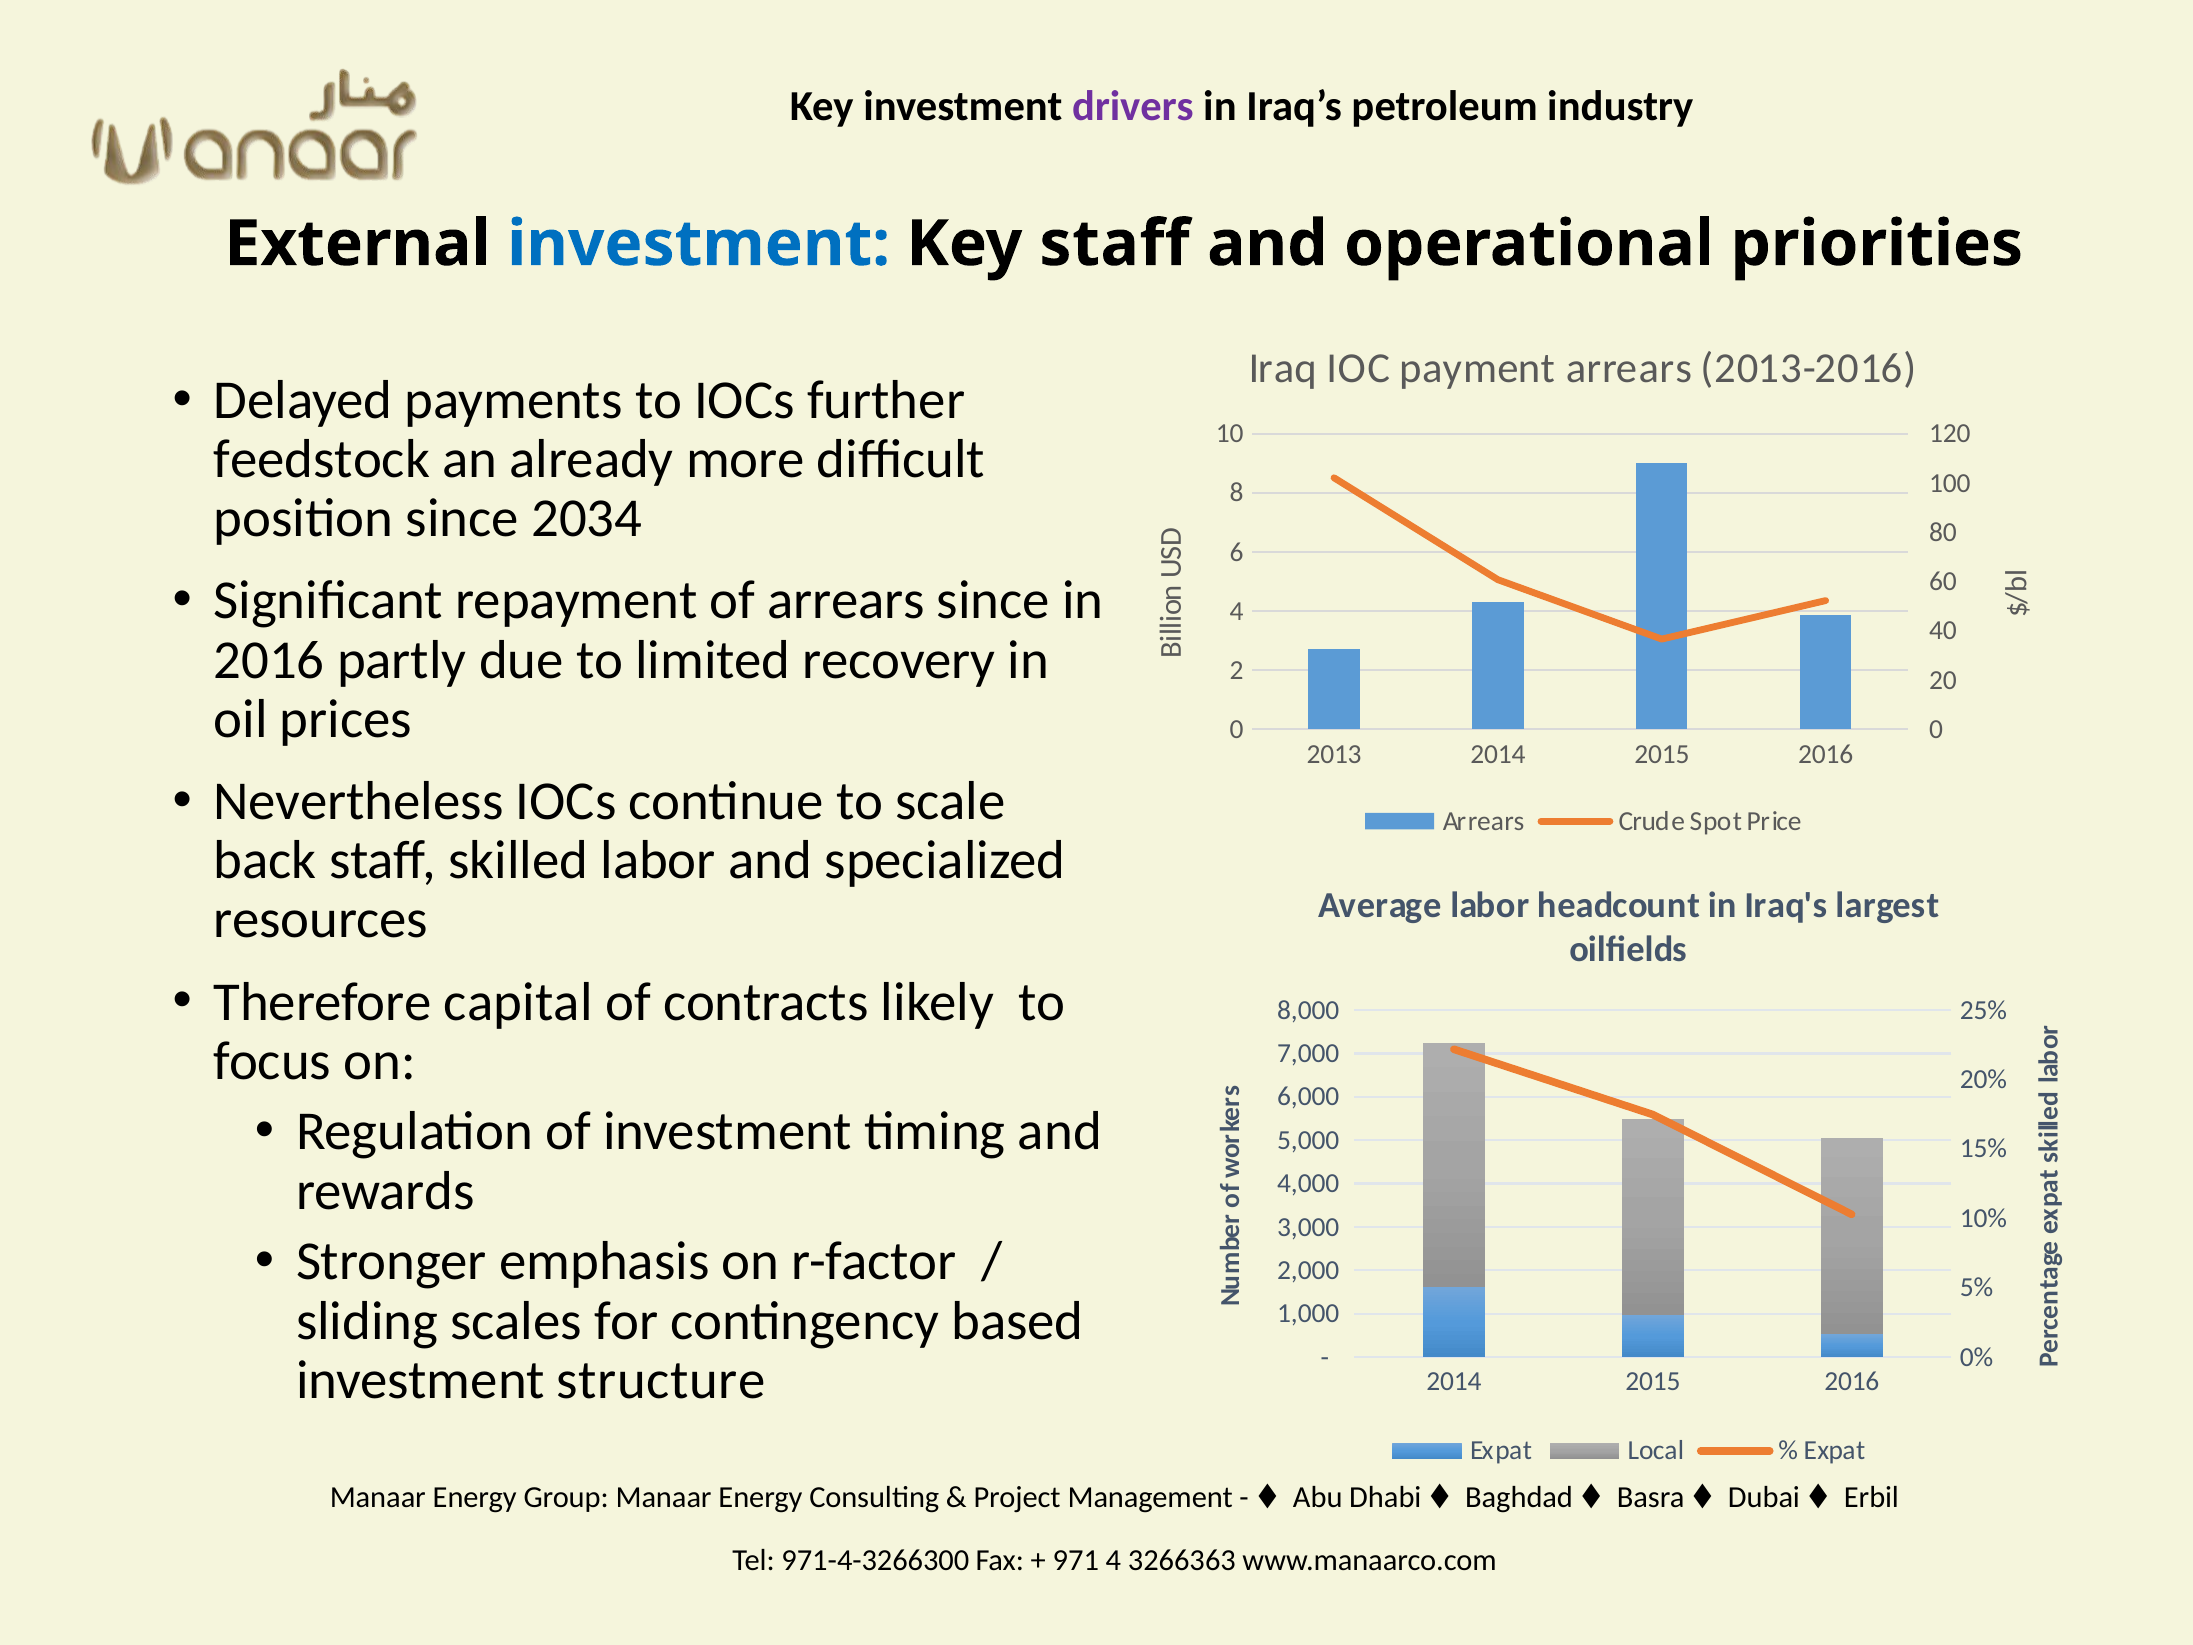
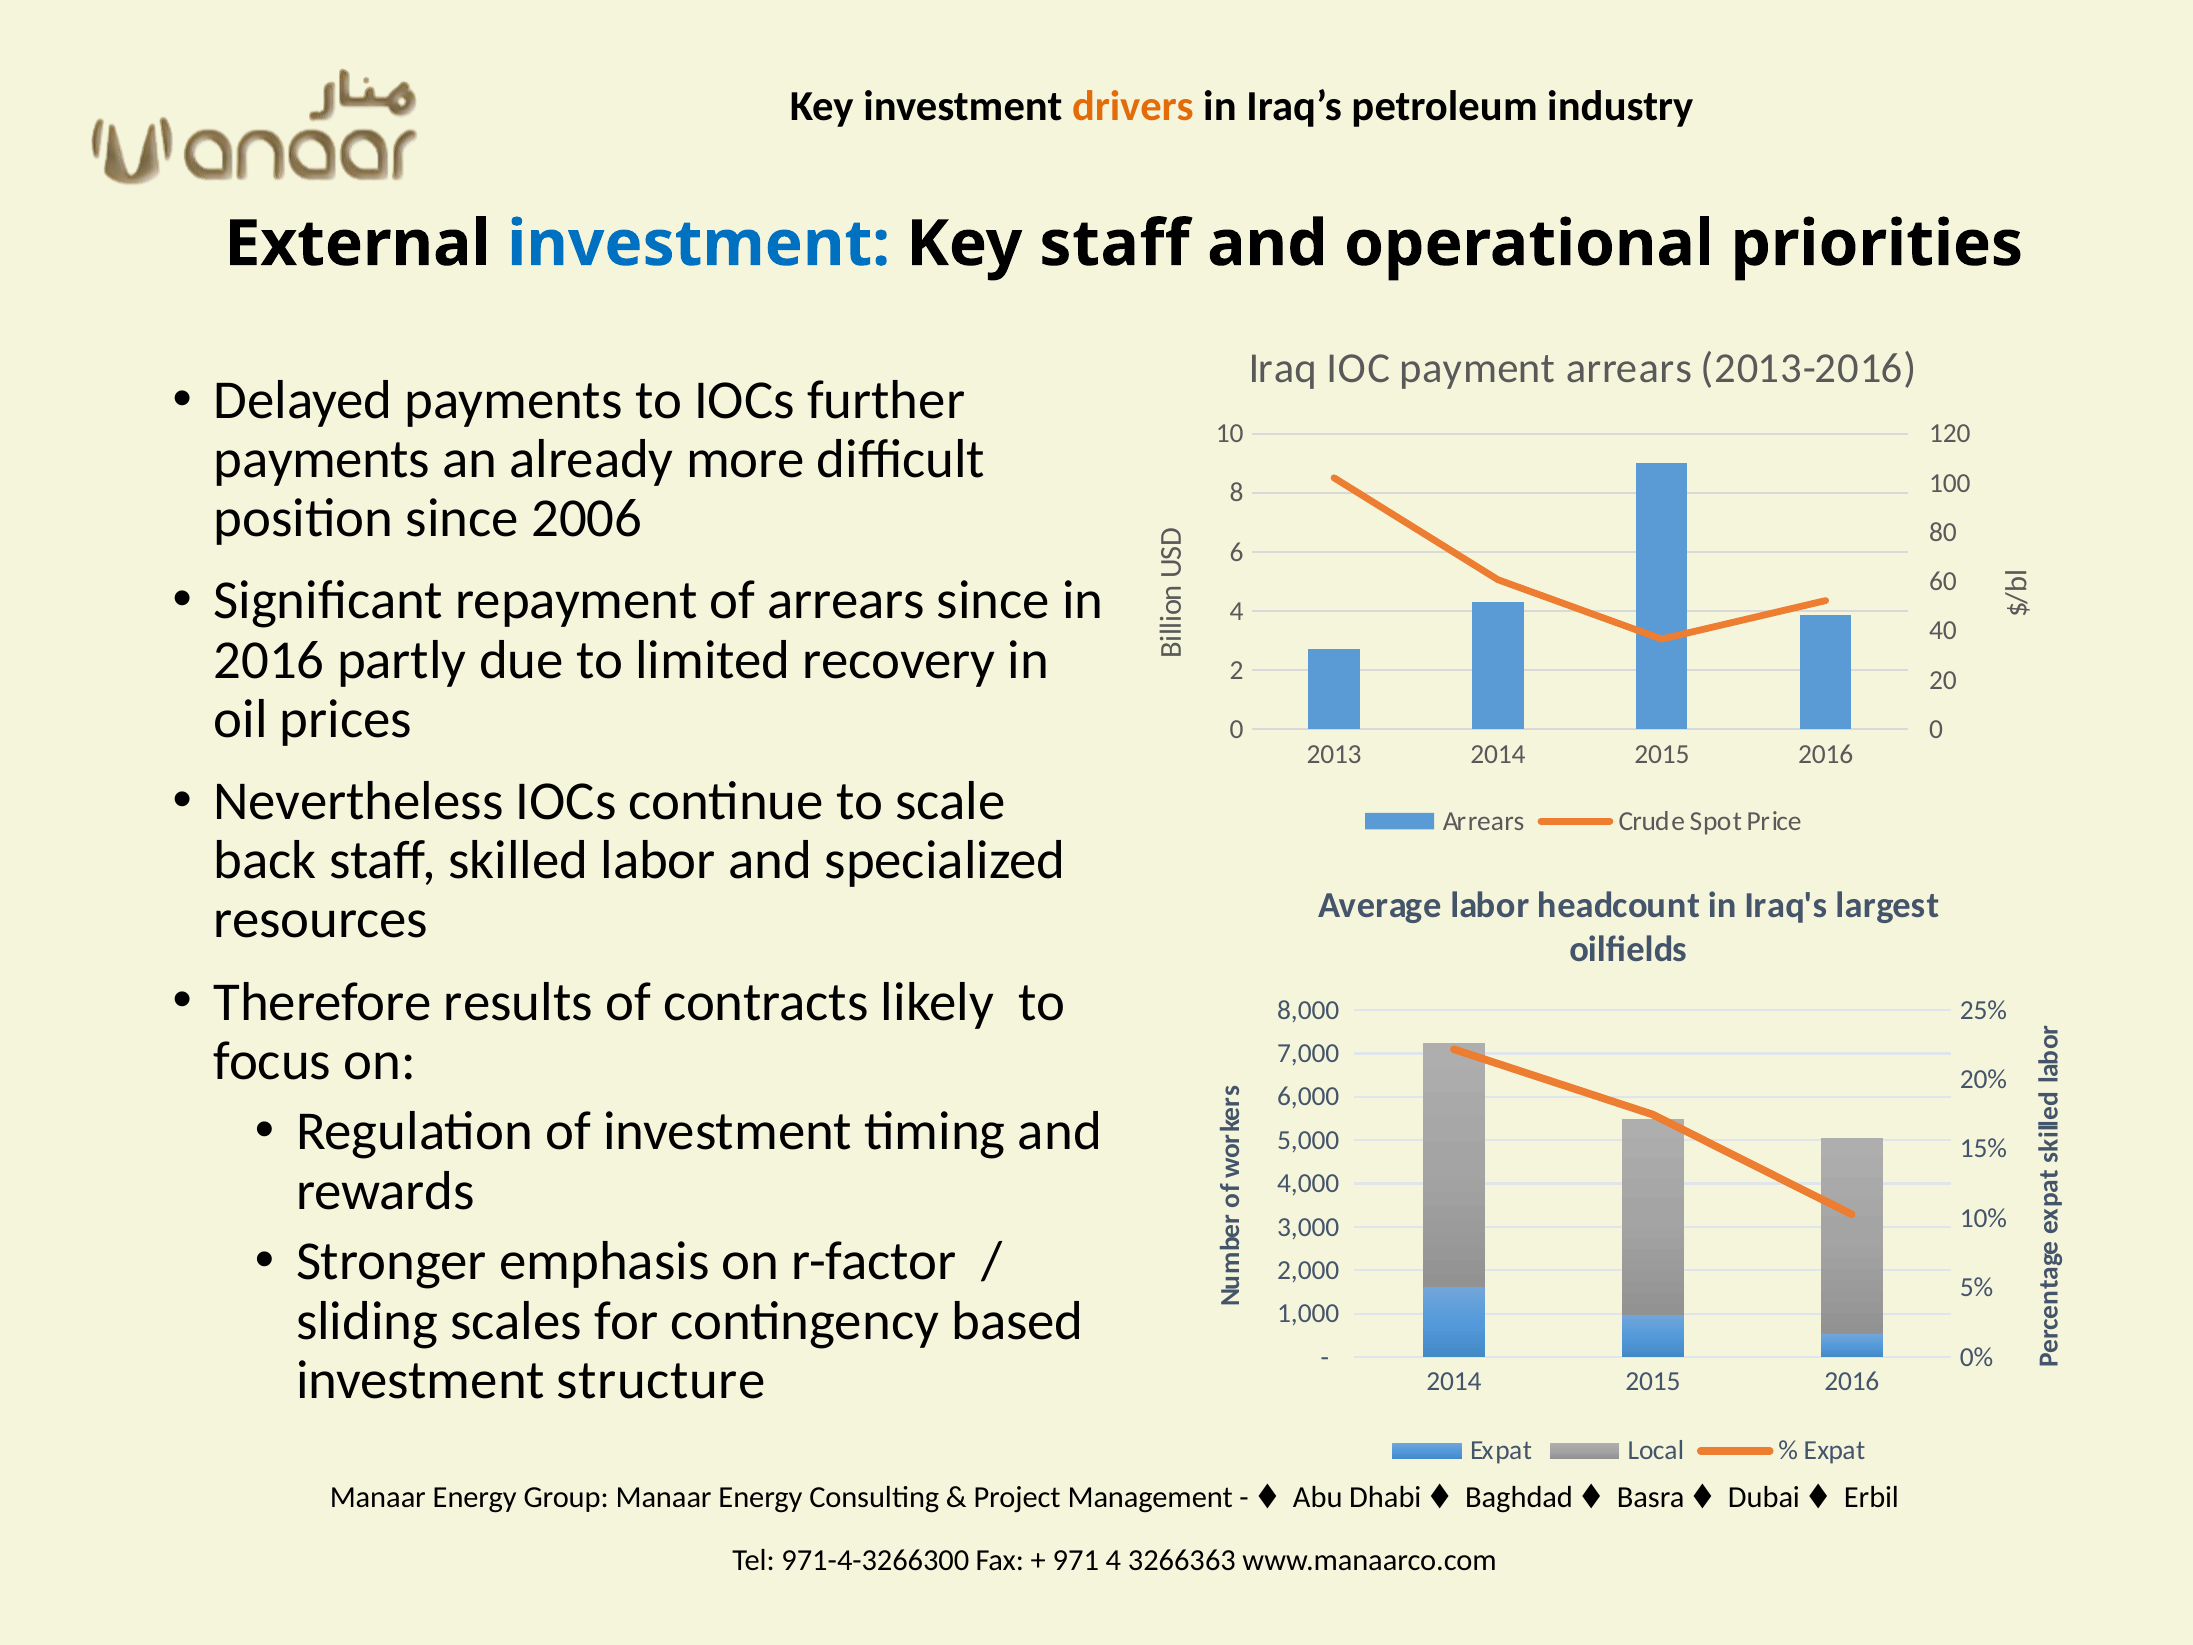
drivers colour: purple -> orange (1133, 107)
feedstock: feedstock -> payments (322, 459)
2034: 2034 -> 2006 (587, 519)
capital: capital -> results (518, 1002)
